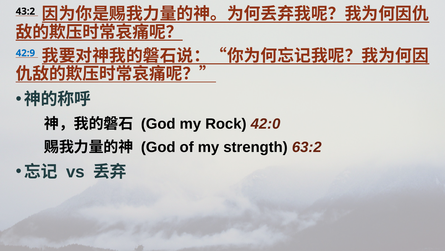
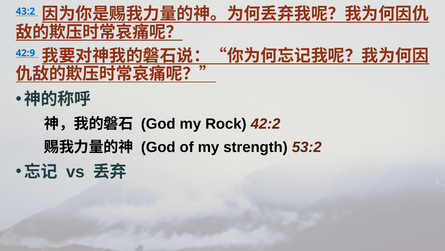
43:2 colour: black -> blue (25, 11)
42:0: 42:0 -> 42:2 (266, 123)
63:2: 63:2 -> 53:2 (307, 147)
